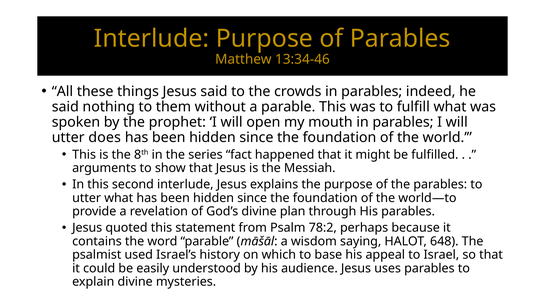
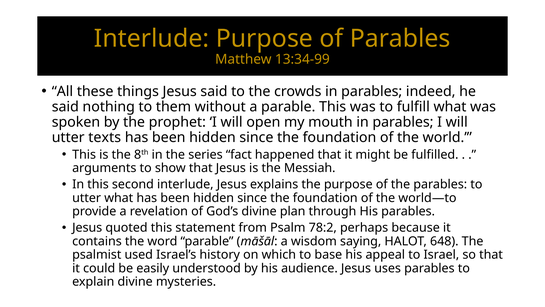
13:34-46: 13:34-46 -> 13:34-99 (302, 59)
does: does -> texts (105, 137)
